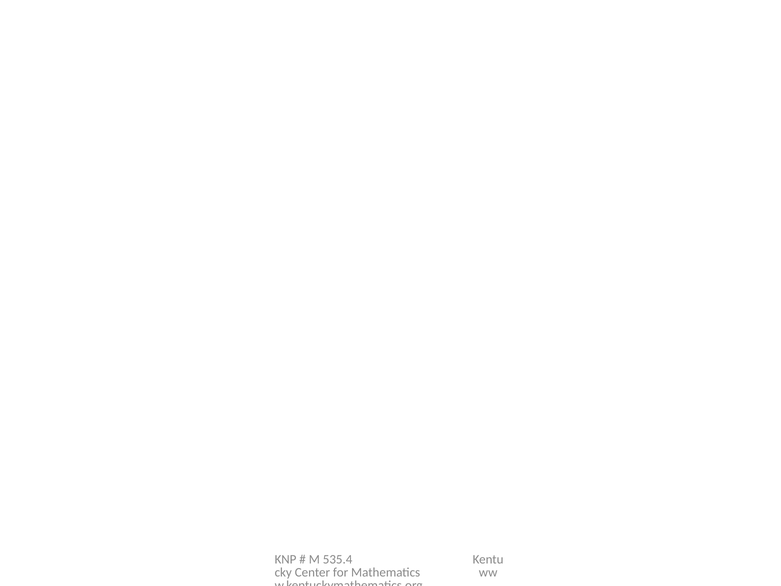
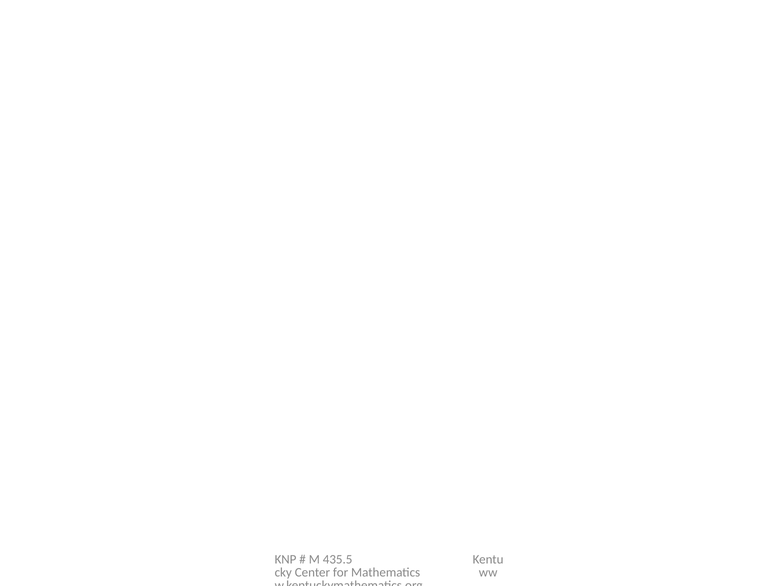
535.4: 535.4 -> 435.5 (338, 559)
